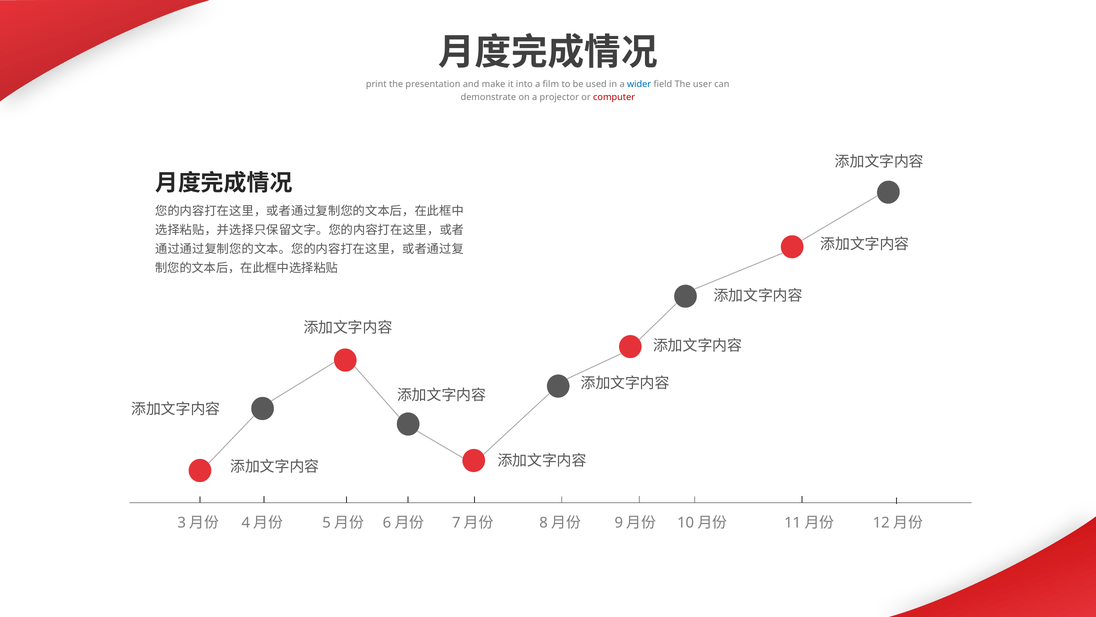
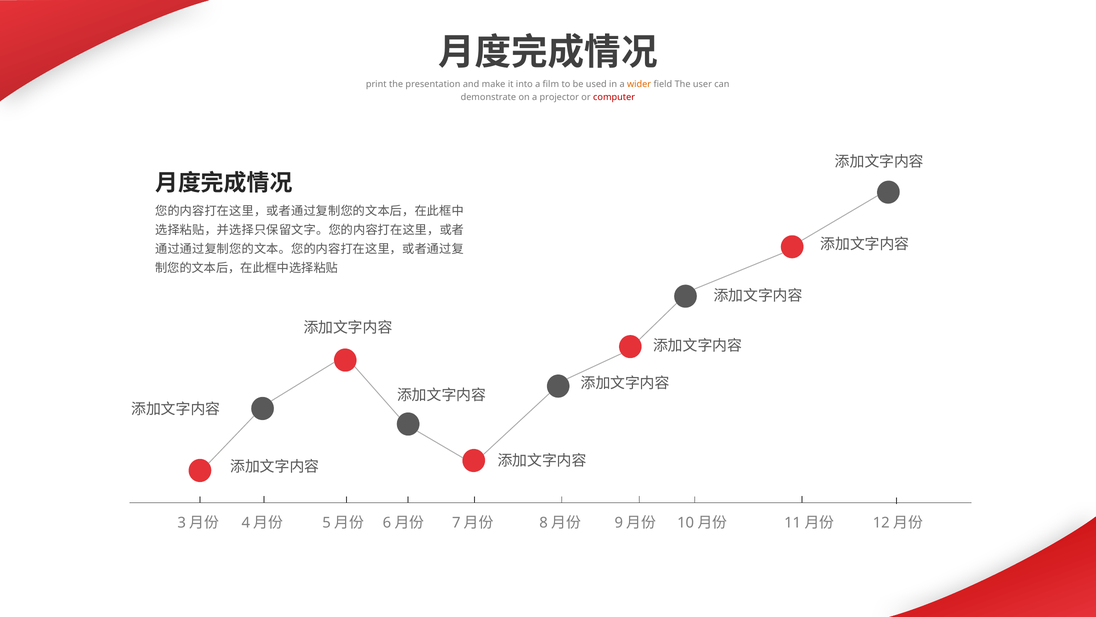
wider colour: blue -> orange (639, 84)
